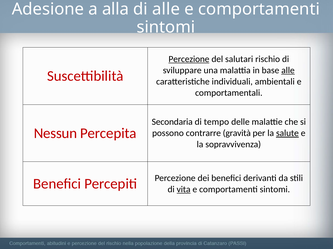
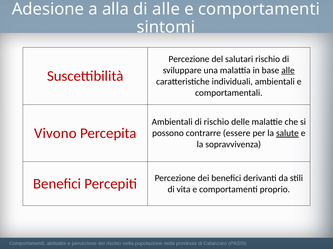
Percezione underline: present -> none (189, 59)
Secondaria: Secondaria -> Ambientali (172, 122)
di tempo: tempo -> rischio (216, 122)
Nessun: Nessun -> Vivono (55, 134)
gravità: gravità -> essere (237, 134)
vita underline: present -> none (184, 190)
sintomi: sintomi -> proprio (275, 190)
